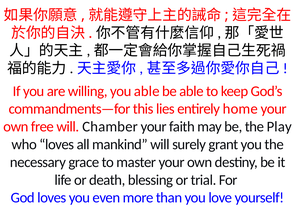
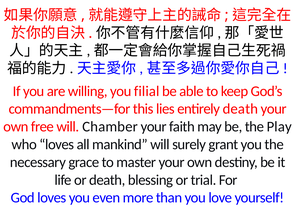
you able: able -> filial (147, 91)
entirely home: home -> death (240, 109)
